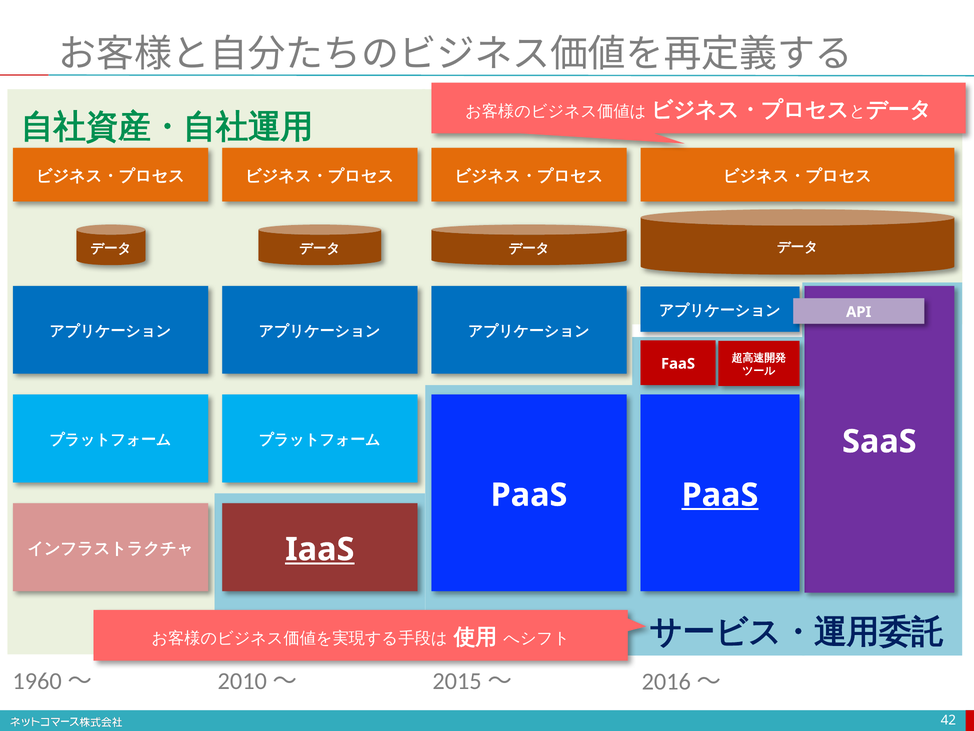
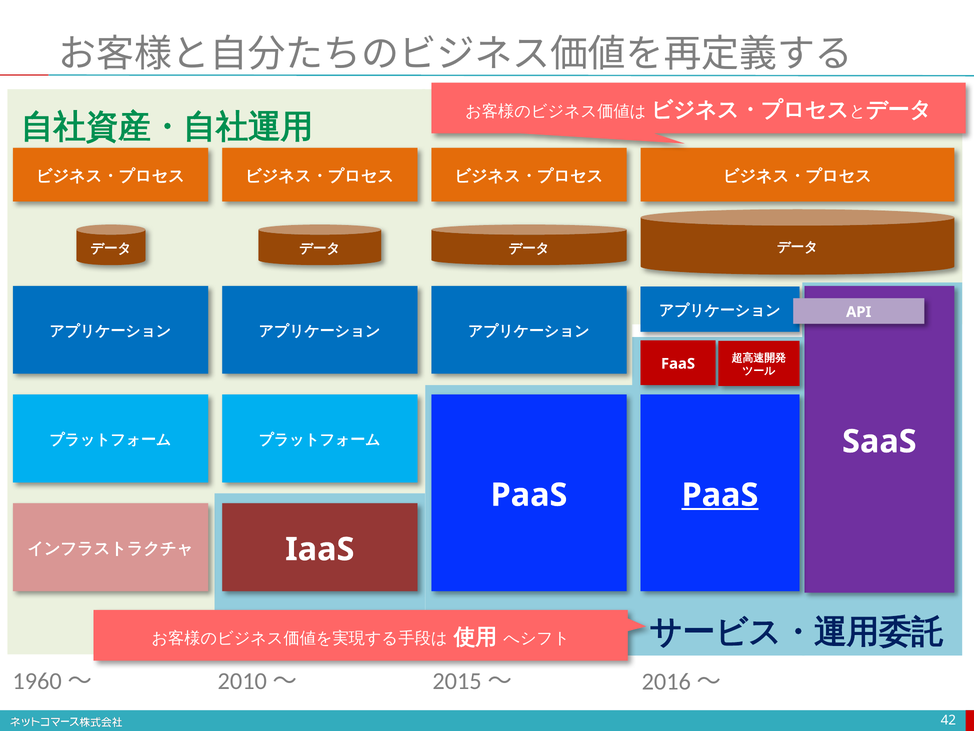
IaaS underline: present -> none (320, 549)
